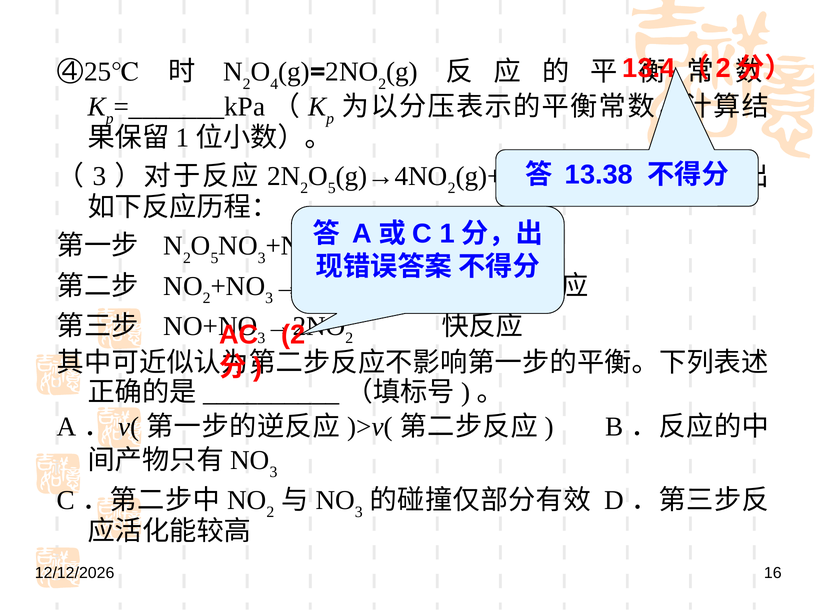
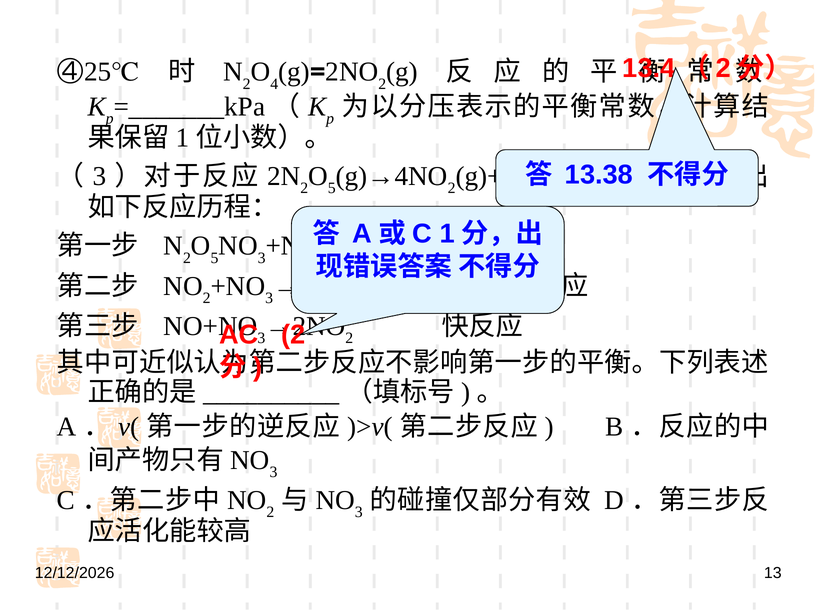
16: 16 -> 13 (773, 573)
